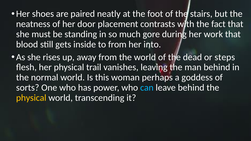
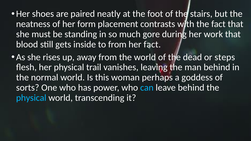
door: door -> form (87, 24)
her into: into -> fact (152, 44)
physical colour: yellow -> light blue (31, 98)
